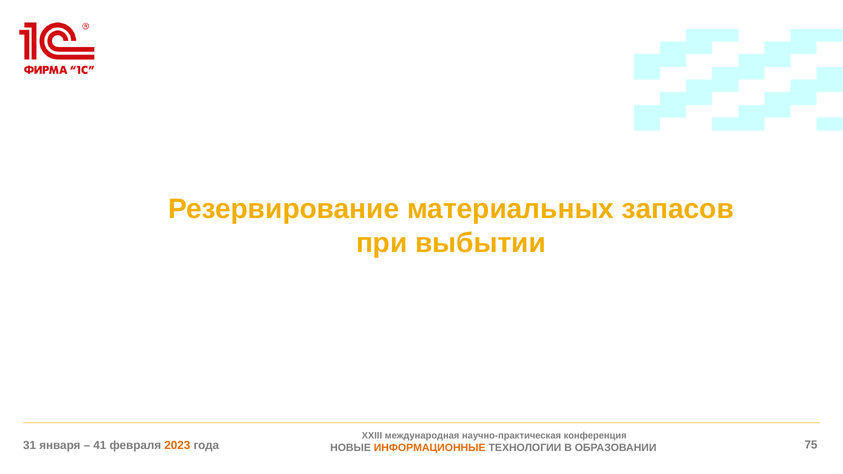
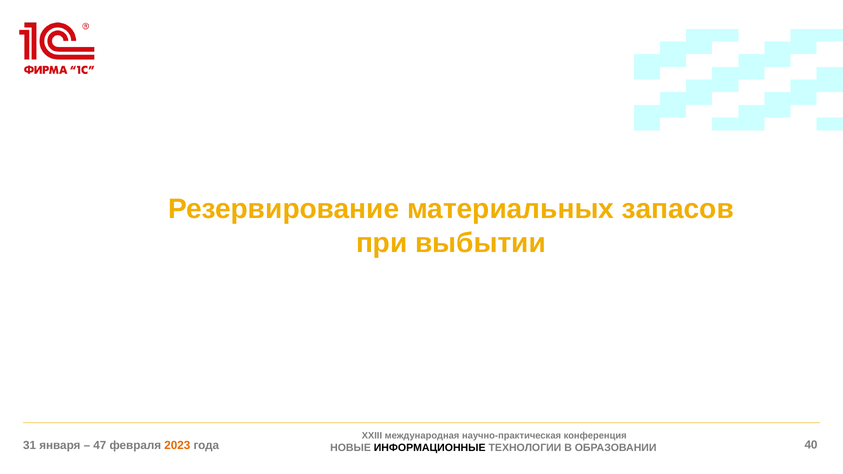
41: 41 -> 47 (100, 446)
ИНФОРМАЦИОННЫЕ colour: orange -> black (430, 448)
75: 75 -> 40 (811, 445)
